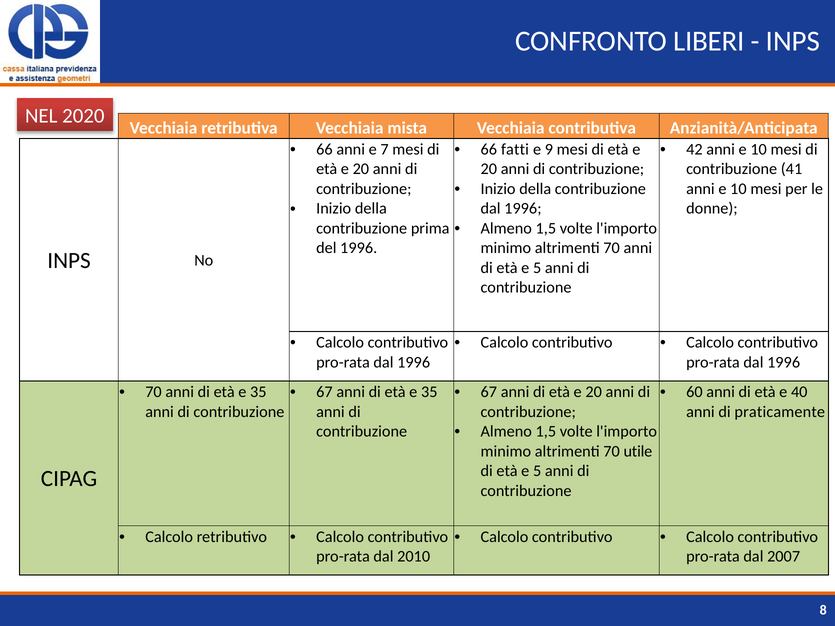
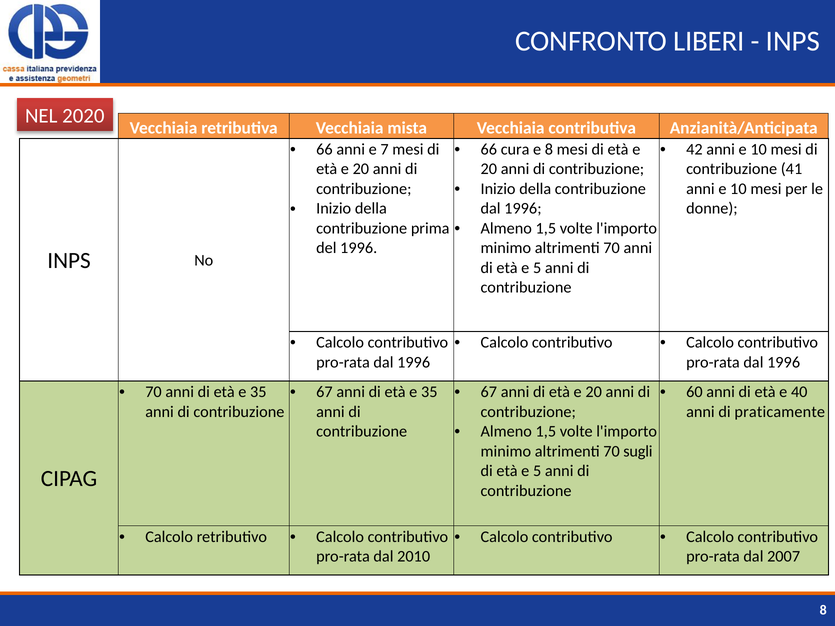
fatti: fatti -> cura (515, 149)
e 9: 9 -> 8 (549, 149)
utile: utile -> sugli (638, 451)
